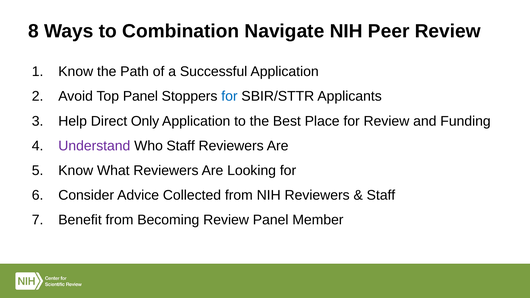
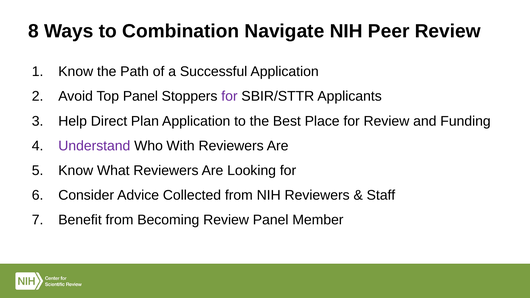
for colour: blue -> purple (229, 96)
Only: Only -> Plan (145, 121)
Who Staff: Staff -> With (181, 146)
